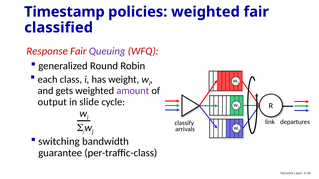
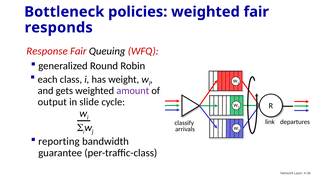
Timestamp: Timestamp -> Bottleneck (64, 12)
classified: classified -> responds (59, 28)
Queuing colour: purple -> black (107, 51)
switching: switching -> reporting (59, 142)
